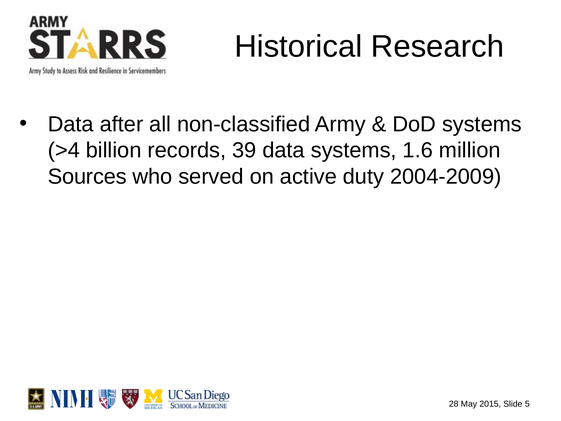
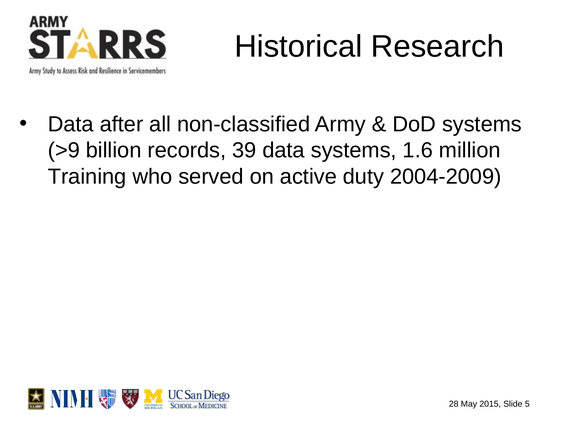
>4: >4 -> >9 (64, 150)
Sources: Sources -> Training (87, 177)
